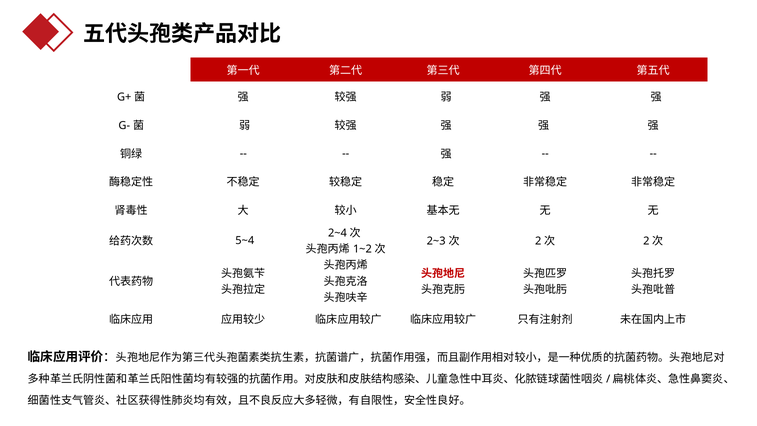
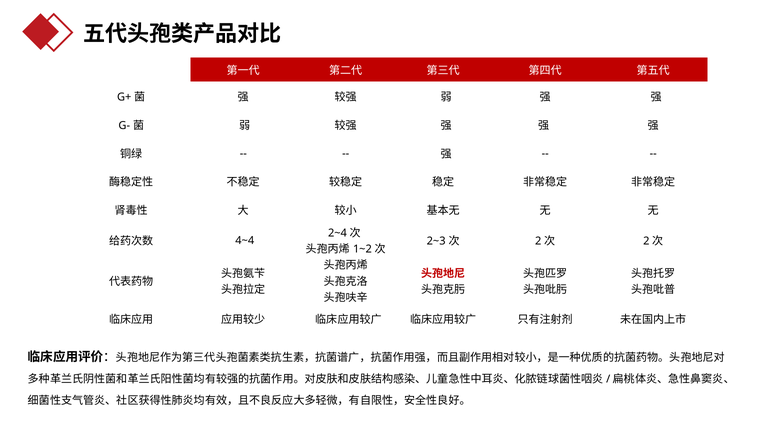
5~4: 5~4 -> 4~4 (245, 241)
